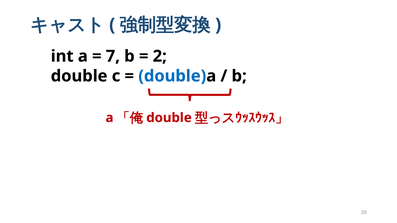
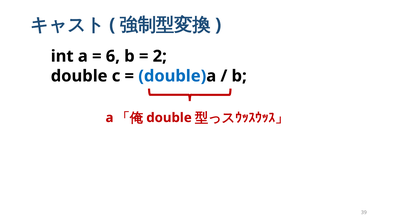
7: 7 -> 6 (113, 56)
